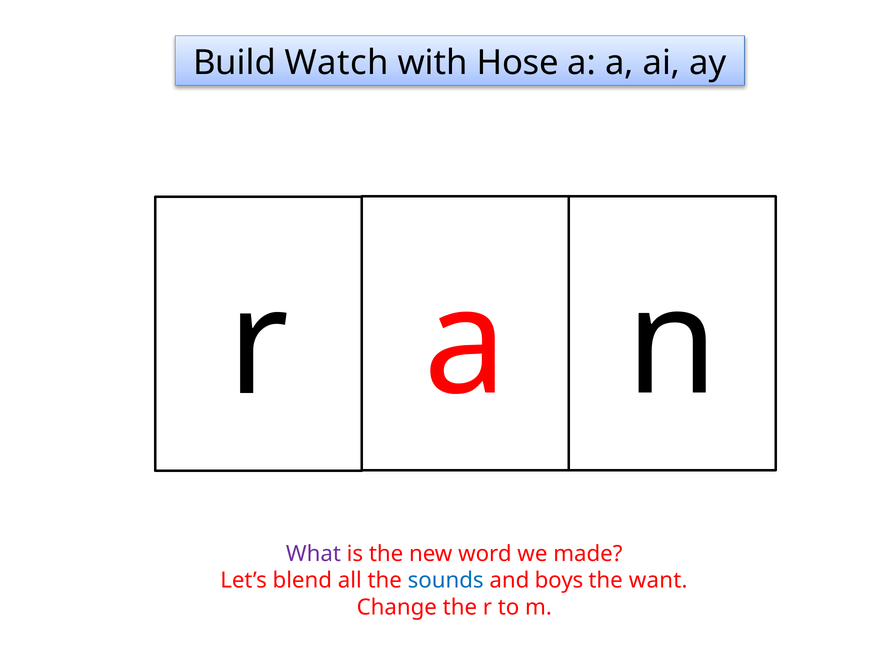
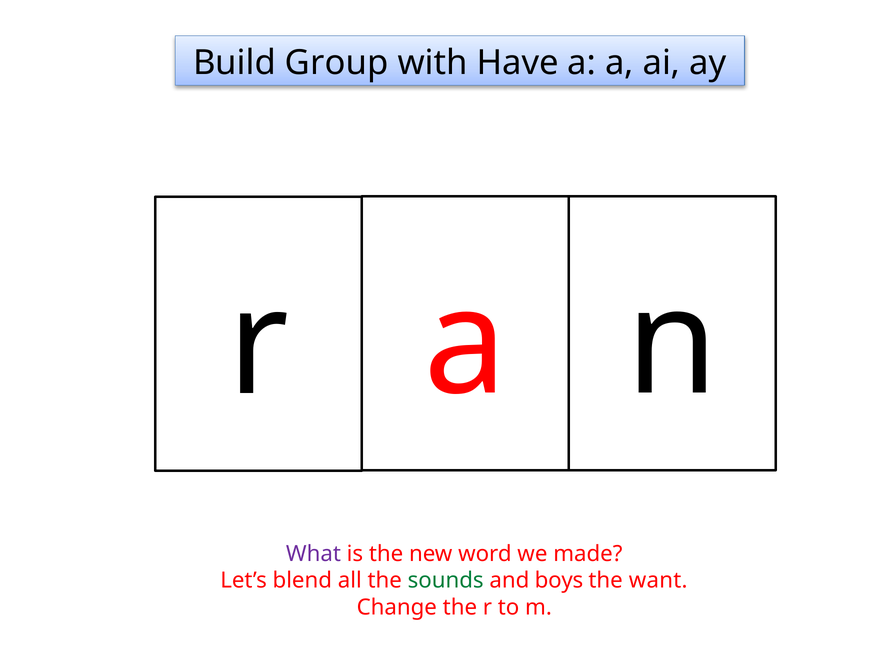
Watch: Watch -> Group (337, 63)
Hose: Hose -> Have (518, 63)
sounds colour: blue -> green (446, 581)
